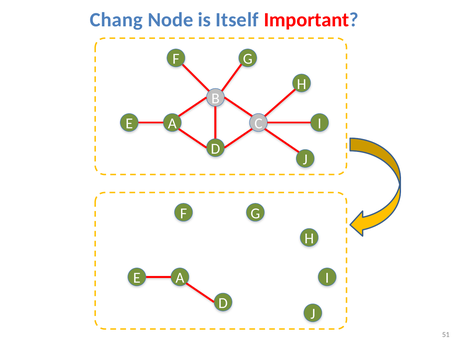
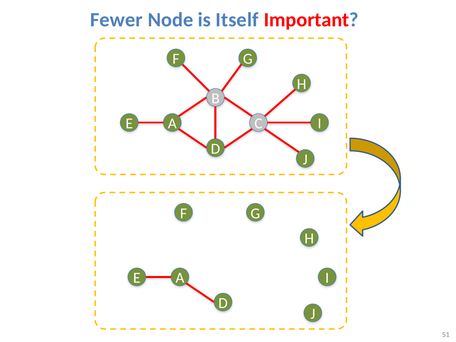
Chang: Chang -> Fewer (116, 20)
